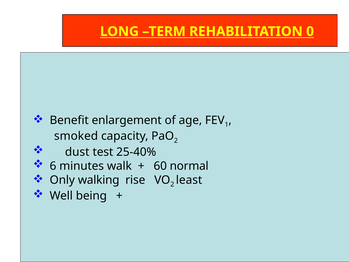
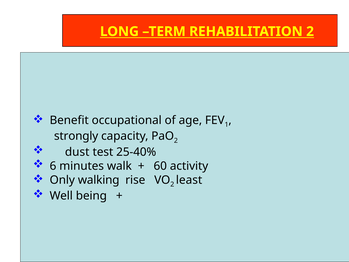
REHABILITATION 0: 0 -> 2 (310, 31)
enlargement: enlargement -> occupational (127, 120)
smoked: smoked -> strongly (76, 136)
normal: normal -> activity (189, 166)
